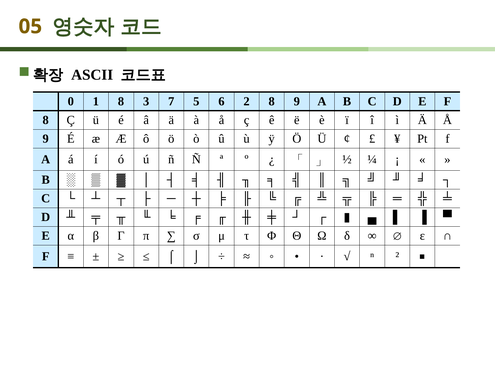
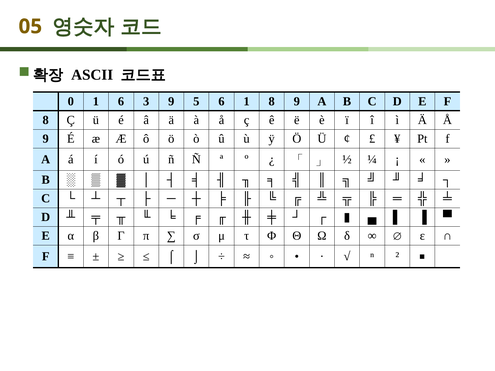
1 8: 8 -> 6 (121, 102)
3 7: 7 -> 9 (171, 102)
6 2: 2 -> 1 (247, 102)
